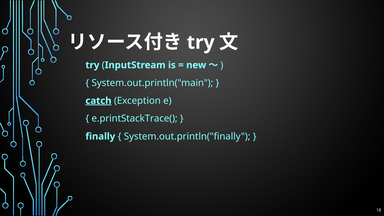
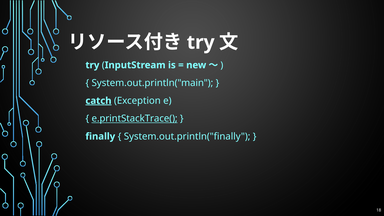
e.printStackTrace( underline: none -> present (135, 119)
